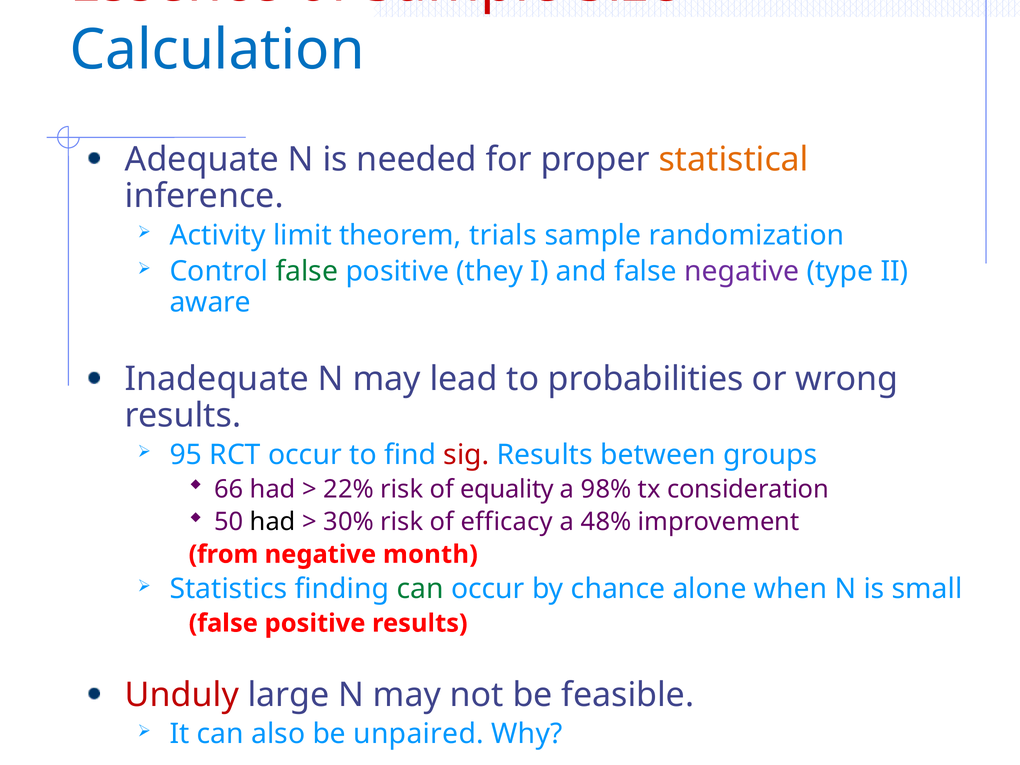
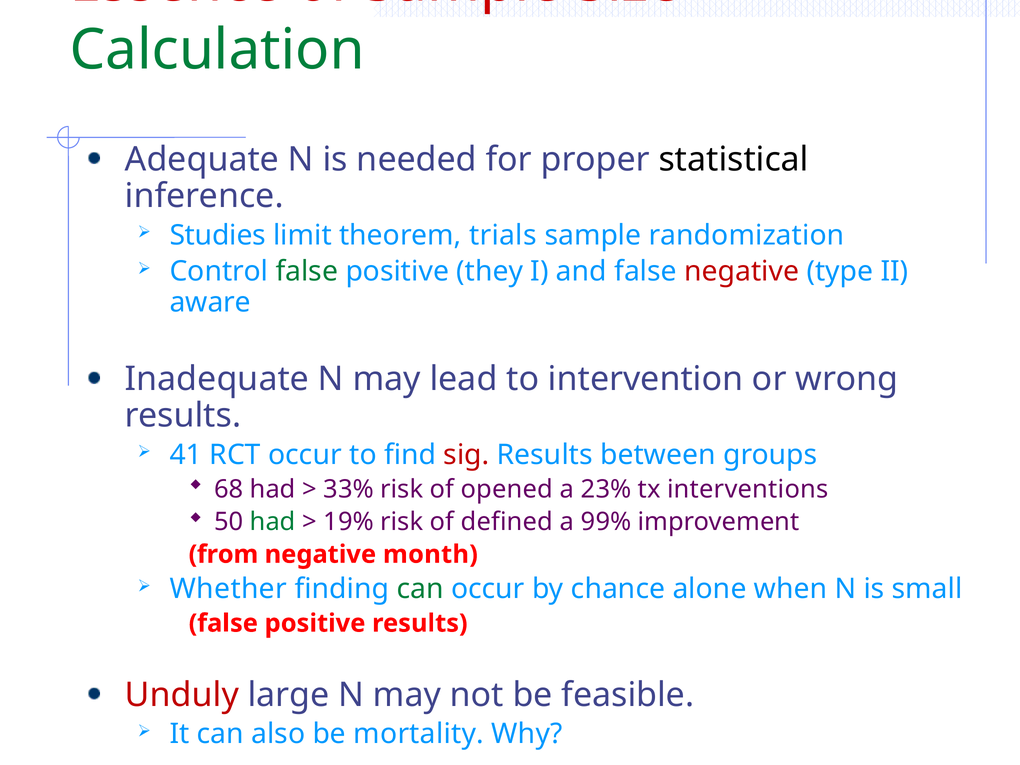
Calculation colour: blue -> green (217, 50)
statistical colour: orange -> black (734, 159)
Activity: Activity -> Studies (218, 235)
negative colour: purple -> red (742, 272)
probabilities: probabilities -> intervention (646, 379)
95: 95 -> 41 (186, 455)
66: 66 -> 68 (229, 489)
22%: 22% -> 33% (349, 489)
equality: equality -> opened (507, 489)
98%: 98% -> 23% (606, 489)
consideration: consideration -> interventions (748, 489)
had colour: black -> green (273, 522)
30%: 30% -> 19% (349, 522)
efficacy: efficacy -> defined (507, 522)
48%: 48% -> 99% (606, 522)
Statistics: Statistics -> Whether (228, 589)
unpaired: unpaired -> mortality (419, 734)
